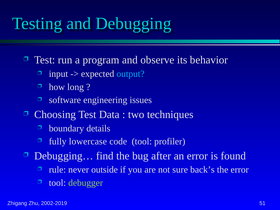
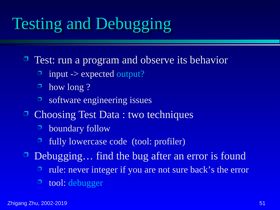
details: details -> follow (98, 128)
outside: outside -> integer (104, 170)
debugger colour: light green -> light blue (86, 183)
